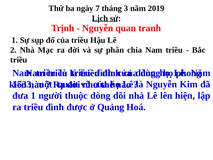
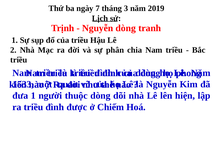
Nguyễn quan: quan -> dòng (126, 28)
Quảng: Quảng -> Chiếm (111, 107)
